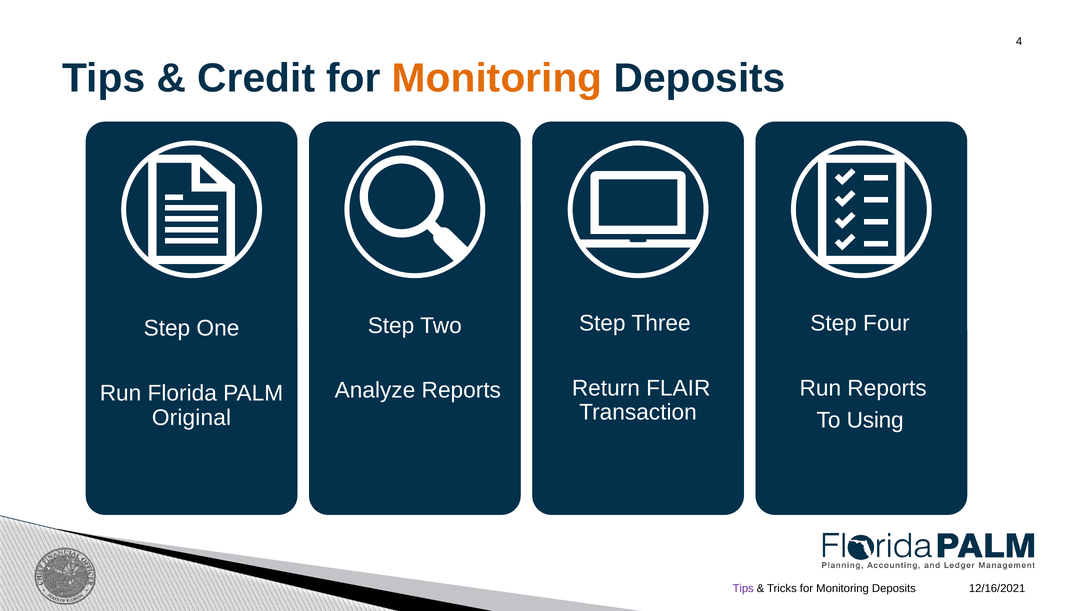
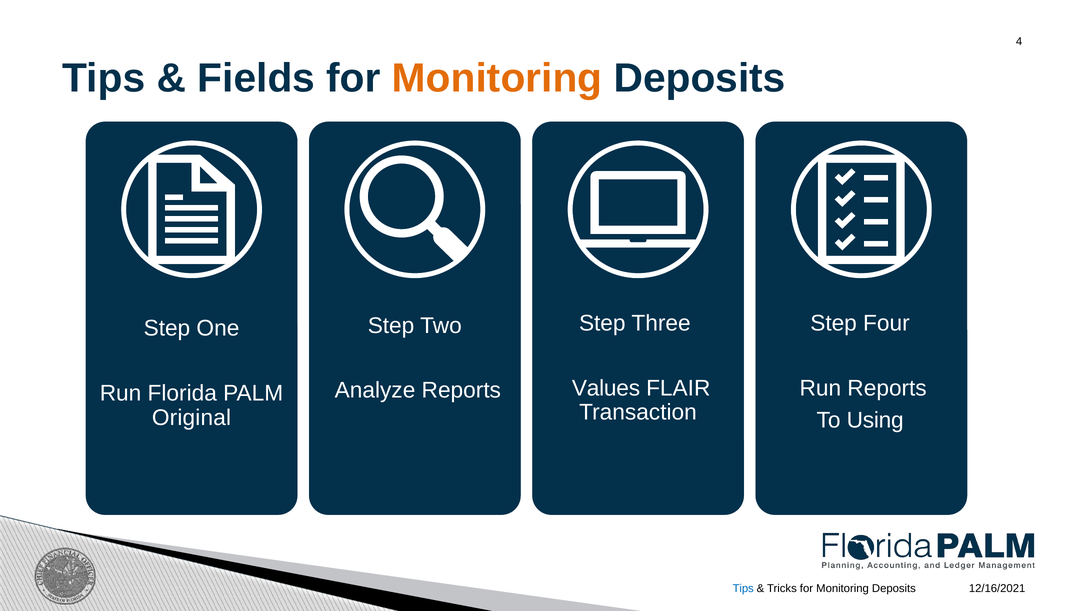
Credit: Credit -> Fields (256, 78)
Return: Return -> Values (606, 388)
Tips colour: purple -> blue (743, 589)
